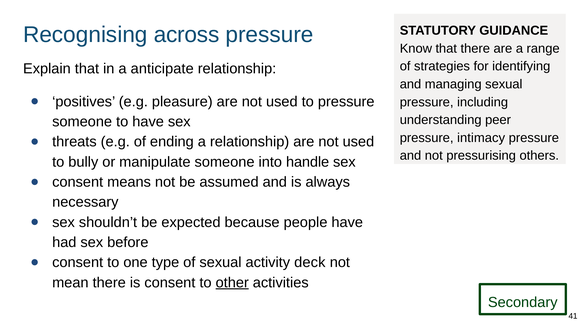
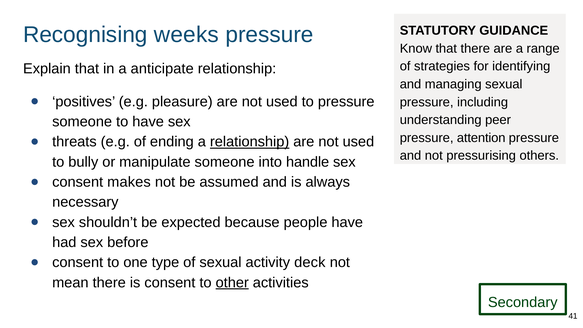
across: across -> weeks (186, 35)
intimacy: intimacy -> attention (481, 138)
relationship underline: none -> present (250, 142)
means: means -> makes (129, 182)
